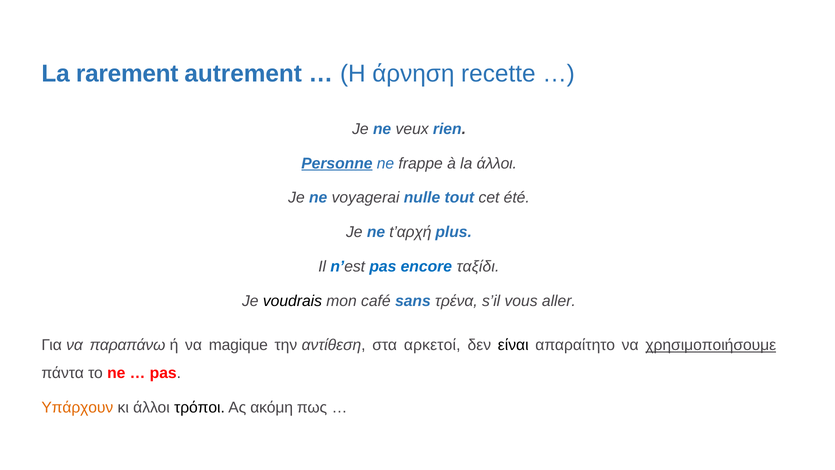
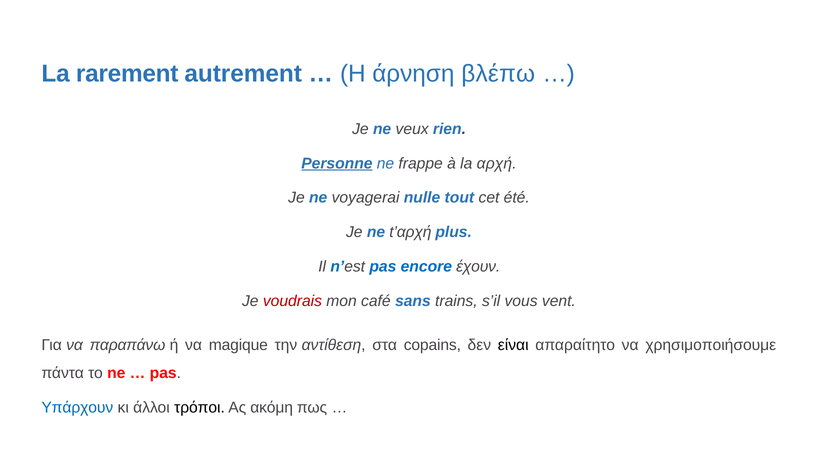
recette: recette -> βλέπω (498, 74)
la άλλοι: άλλοι -> αρχή (497, 163)
ταξίδι: ταξίδι -> έχουν (478, 267)
voudrais colour: black -> red (292, 301)
τρένα: τρένα -> trains (456, 301)
aller: aller -> vent (559, 301)
αρκετοί: αρκετοί -> copains (432, 345)
χρησιμοποιήσουμε underline: present -> none (711, 345)
Υπάρχουν colour: orange -> blue (77, 407)
